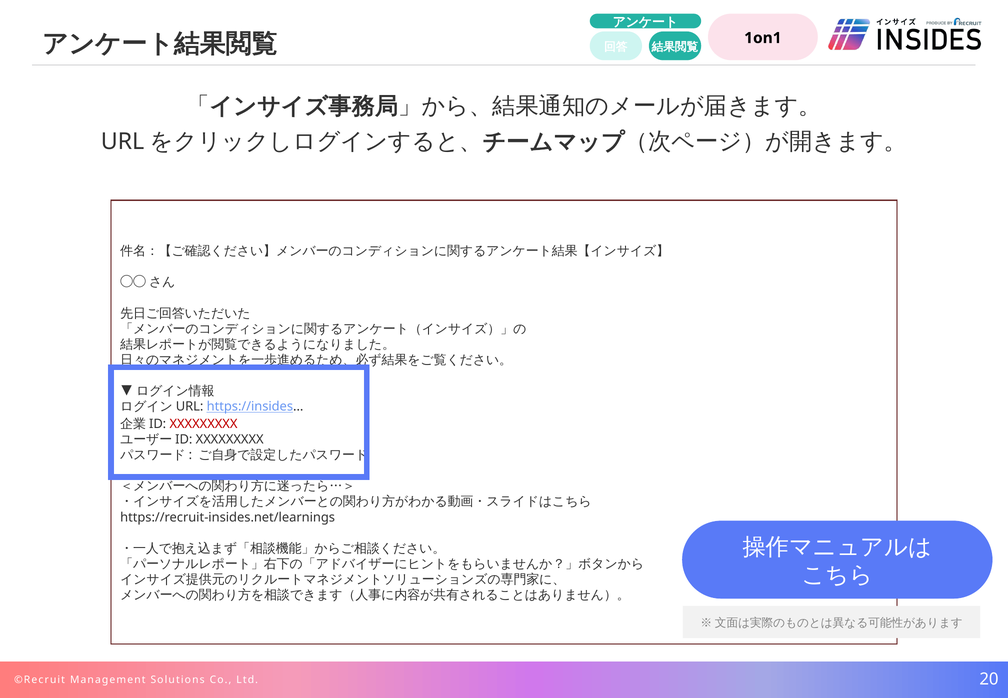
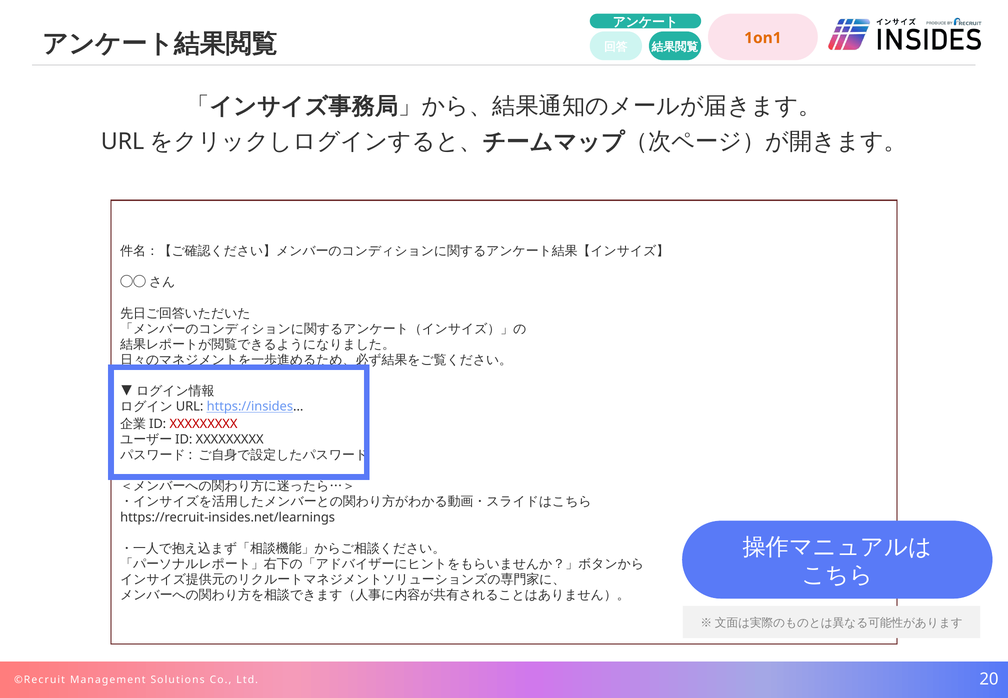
1on1 colour: black -> orange (763, 38)
